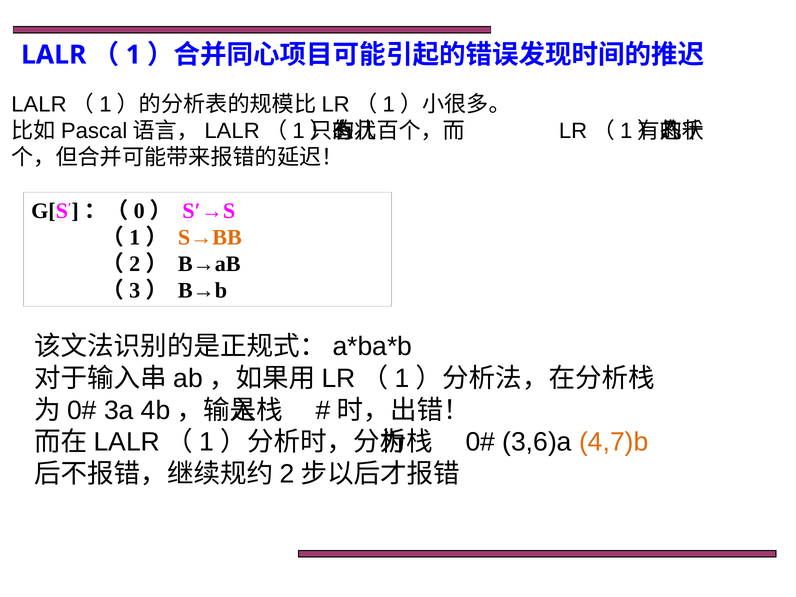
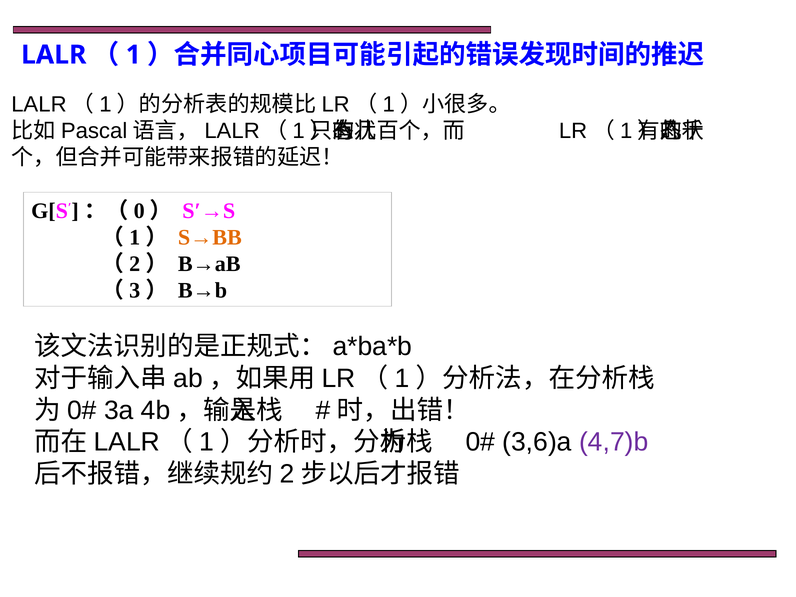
4,7)b colour: orange -> purple (614, 442)
